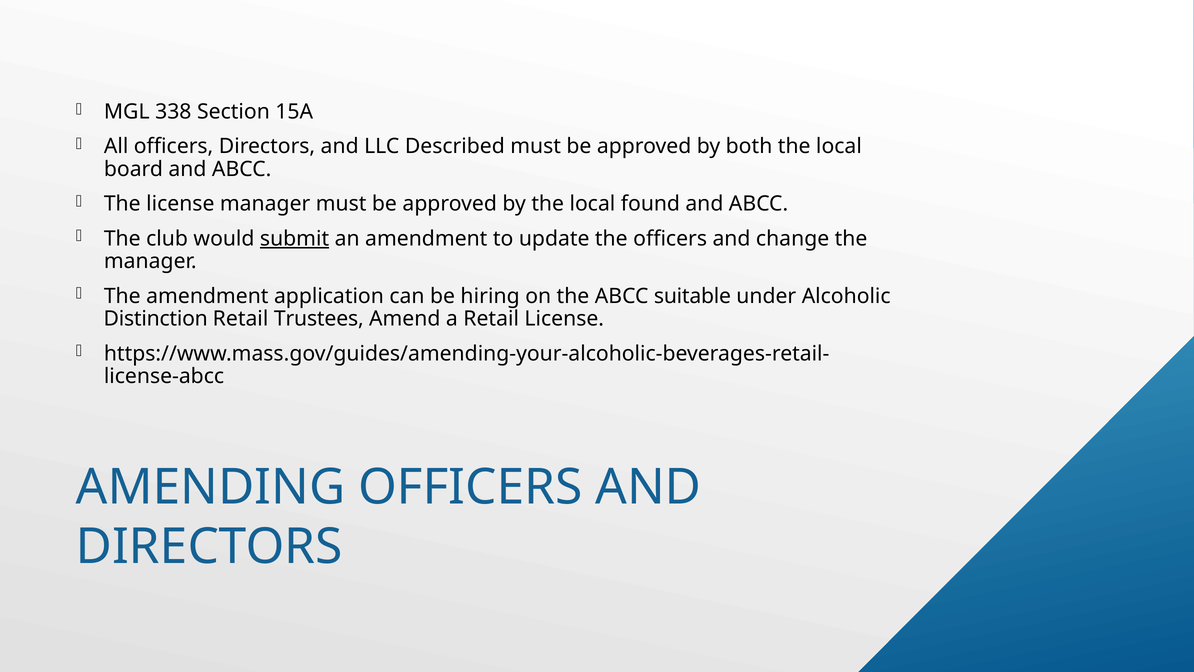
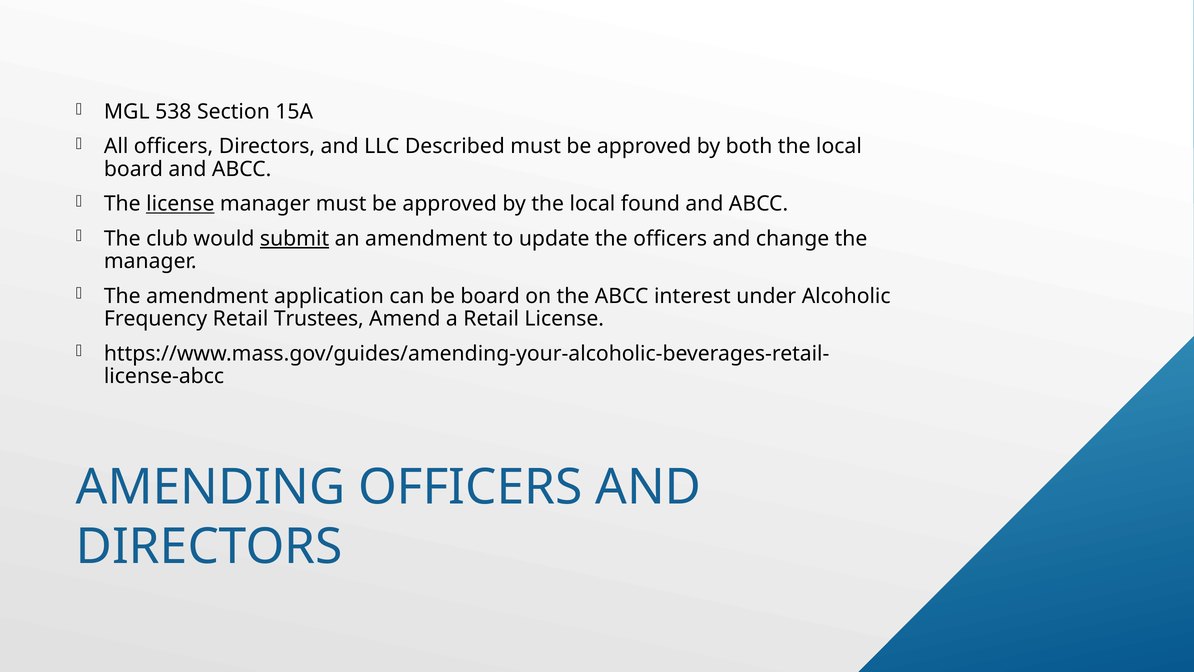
338: 338 -> 538 (173, 112)
license underline: none -> present (180, 204)
be hiring: hiring -> board (490, 296)
suitable: suitable -> interest (692, 296)
Distinction: Distinction -> Frequency (156, 319)
